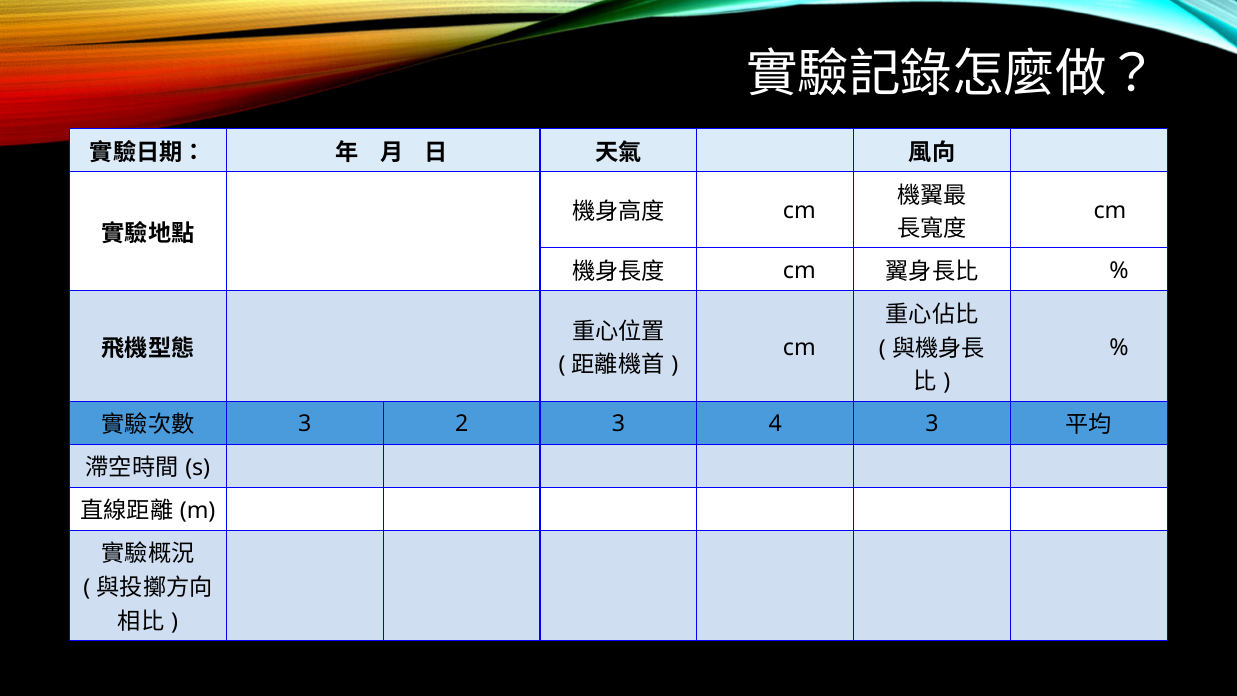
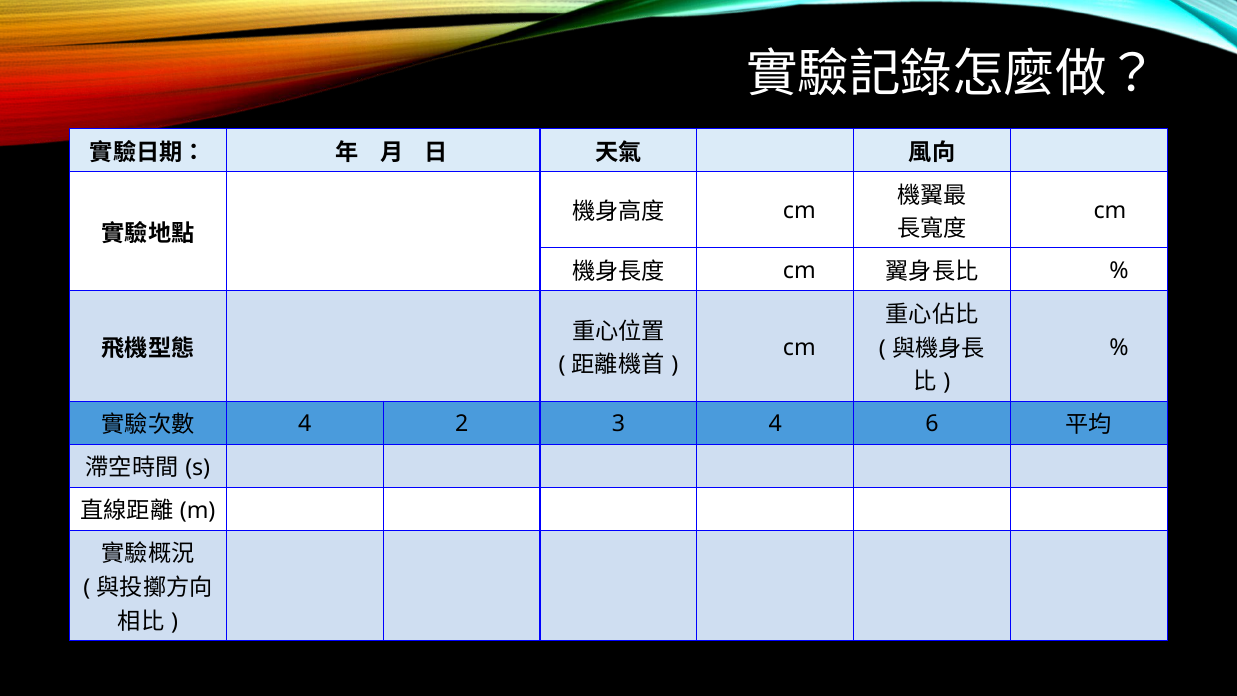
3: 3 -> 4 (305, 424)
4 3: 3 -> 6 (932, 424)
